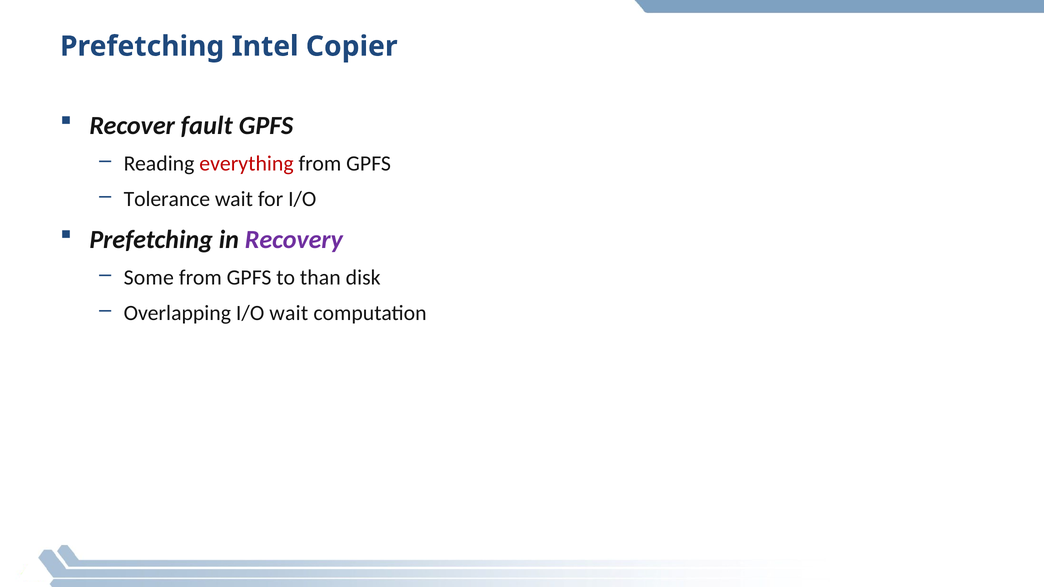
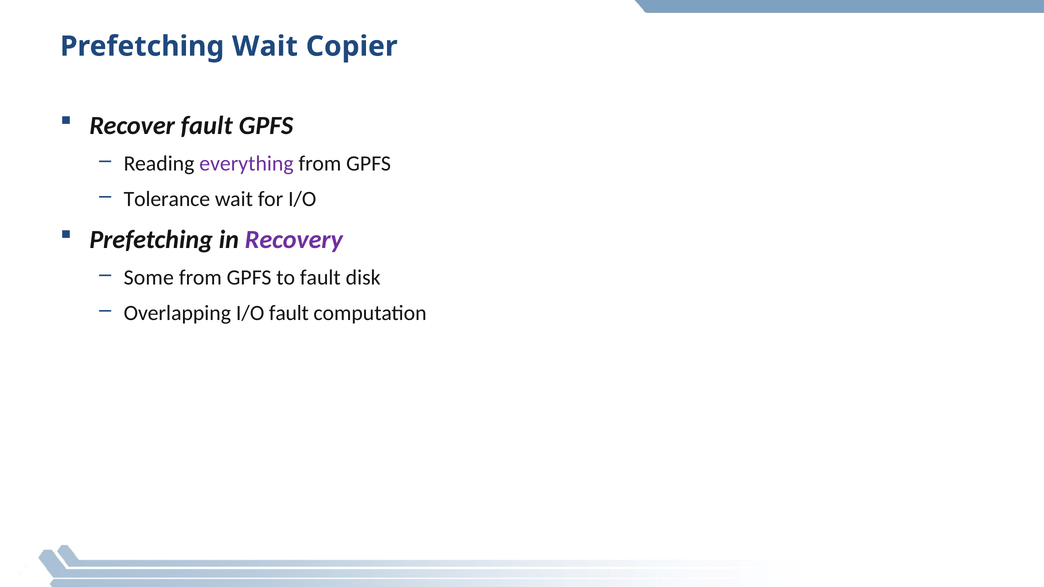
Prefetching Intel: Intel -> Wait (265, 46)
everything colour: red -> purple (246, 164)
to than: than -> fault (320, 278)
I/O wait: wait -> fault (289, 313)
